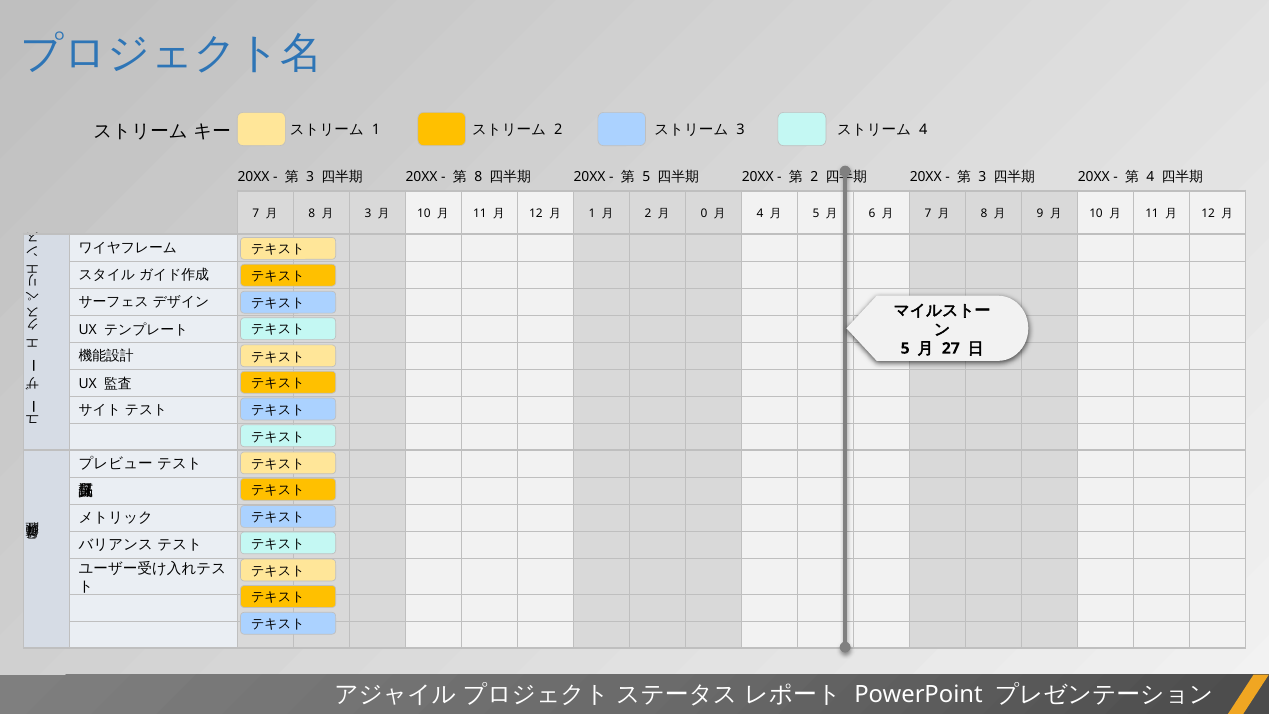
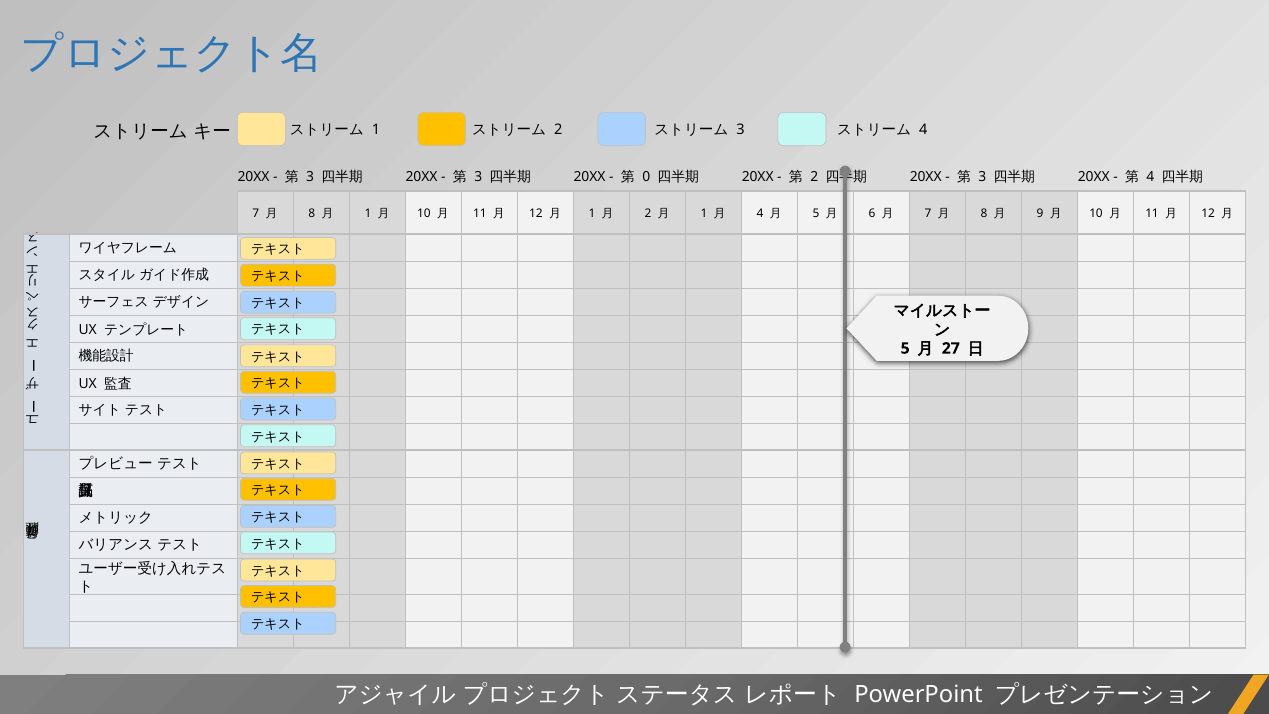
8: 8 -> 3 (478, 176)
5: 5 -> 0 (646, 176)
3: 3 -> 1 (368, 213)
0: 0 -> 1 (704, 213)
